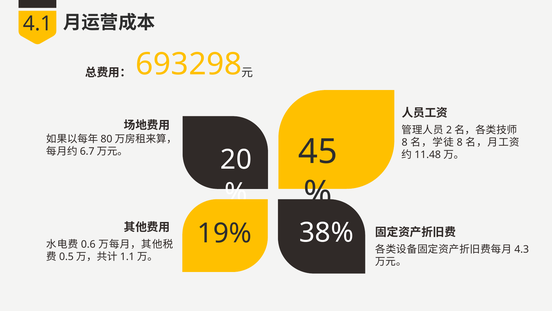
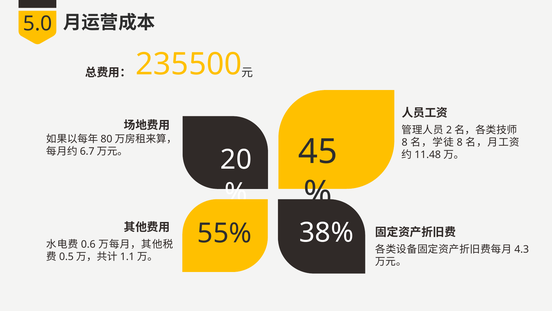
4.1: 4.1 -> 5.0 (37, 24)
693298: 693298 -> 235500 (189, 64)
19%: 19% -> 55% (224, 233)
